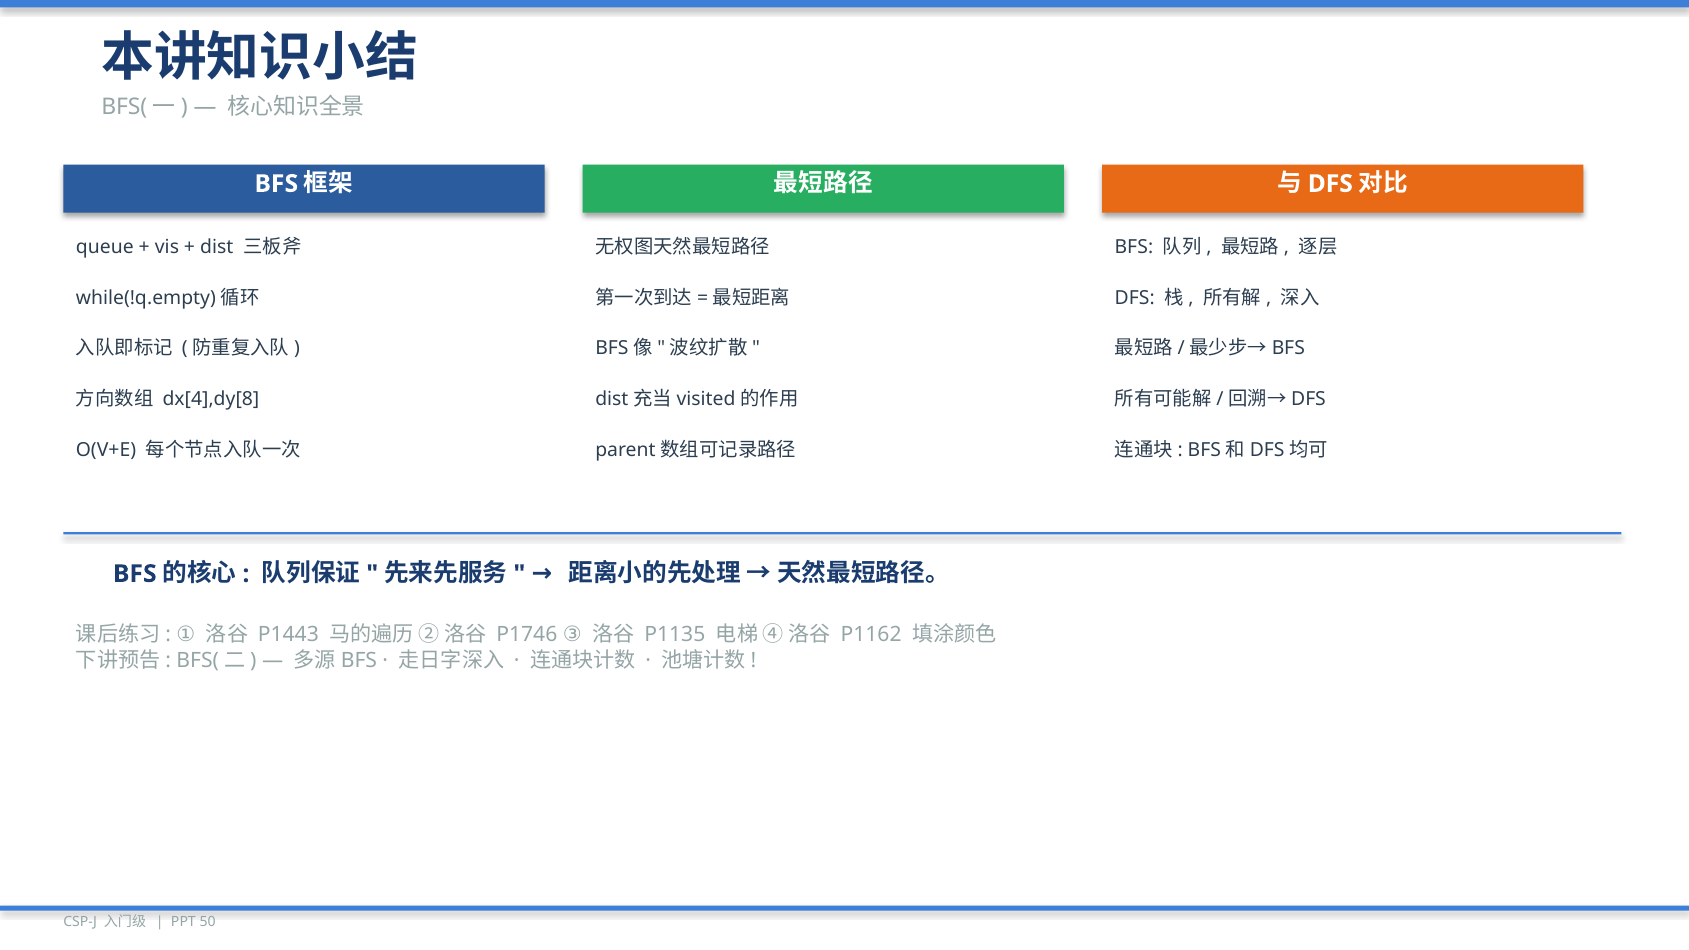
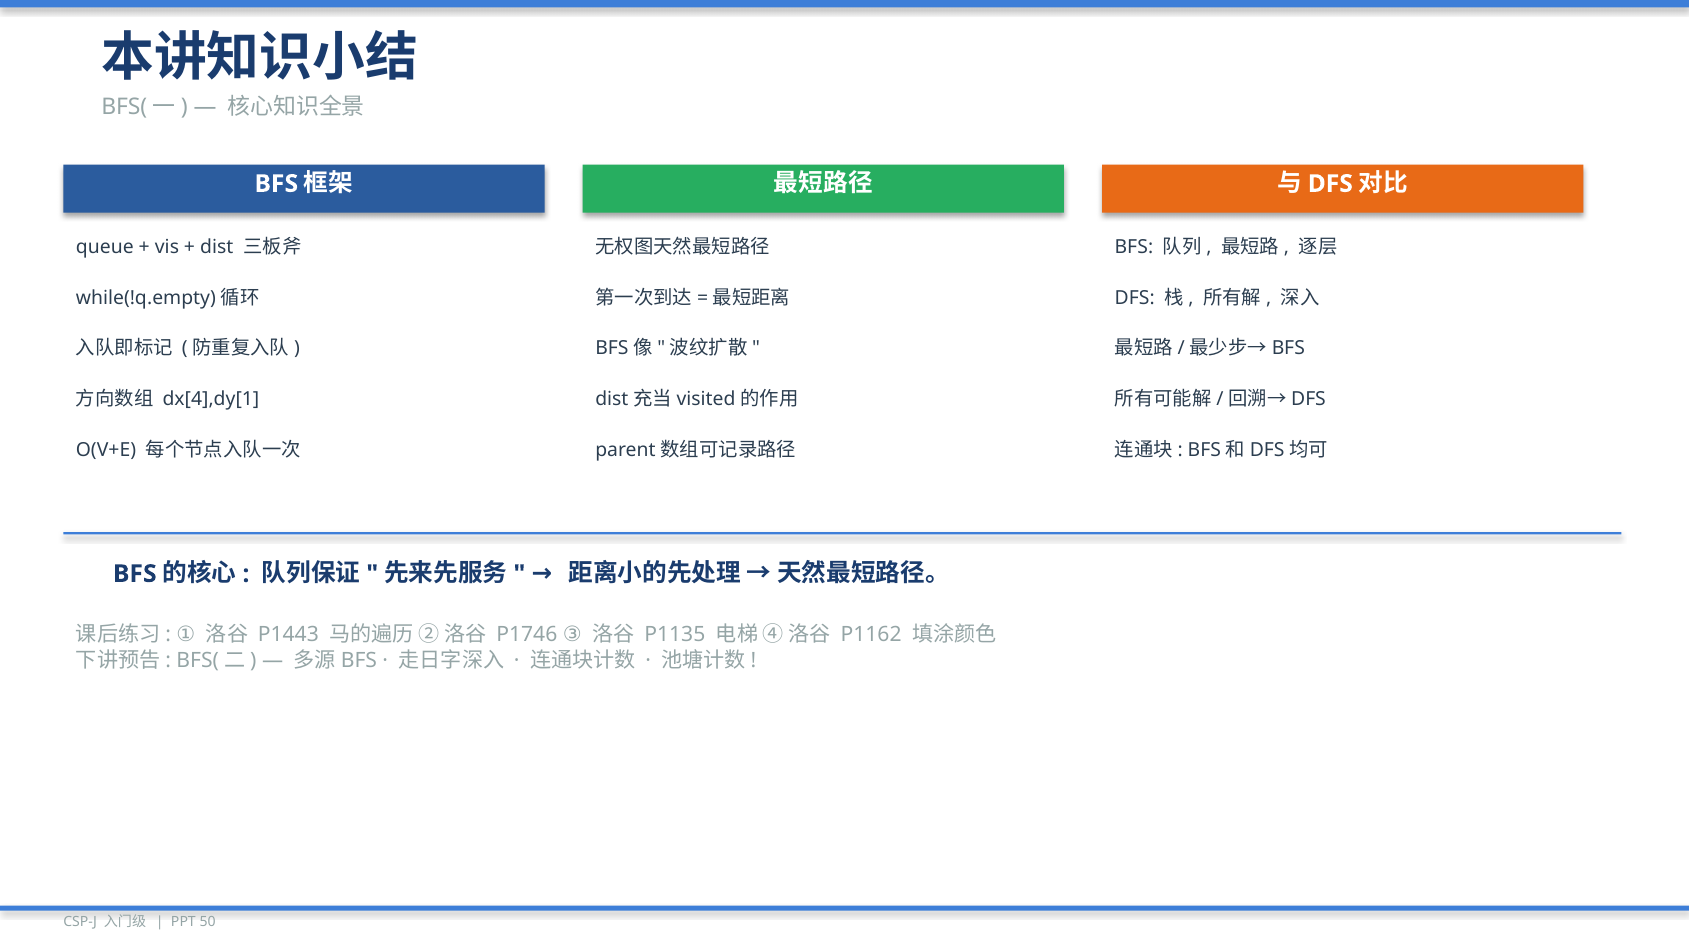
dx[4],dy[8: dx[4],dy[8 -> dx[4],dy[1 (211, 399)
